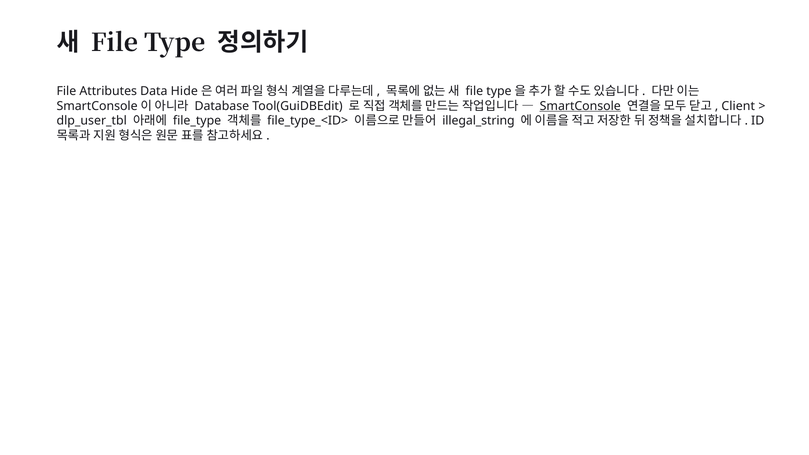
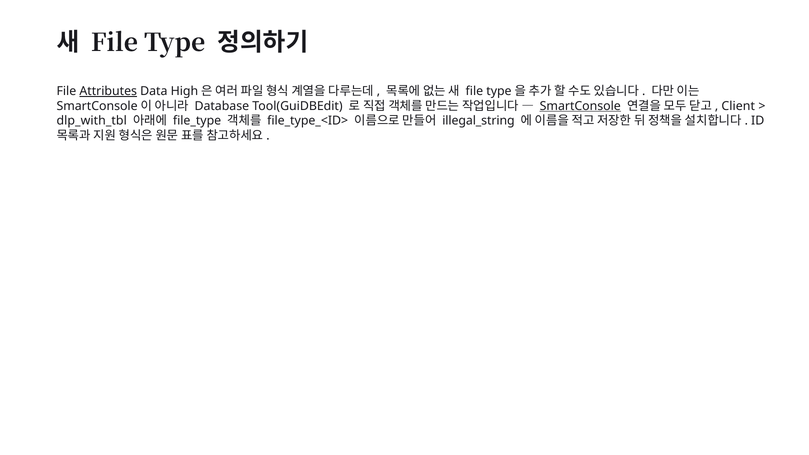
Attributes underline: none -> present (108, 91)
Hide: Hide -> High (184, 91)
dlp_user_tbl: dlp_user_tbl -> dlp_with_tbl (92, 121)
